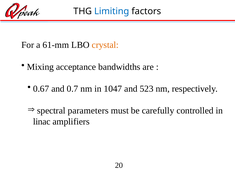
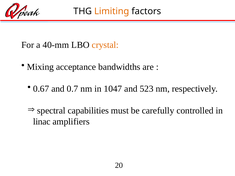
Limiting colour: blue -> orange (112, 11)
61-mm: 61-mm -> 40-mm (56, 45)
parameters: parameters -> capabilities (88, 111)
